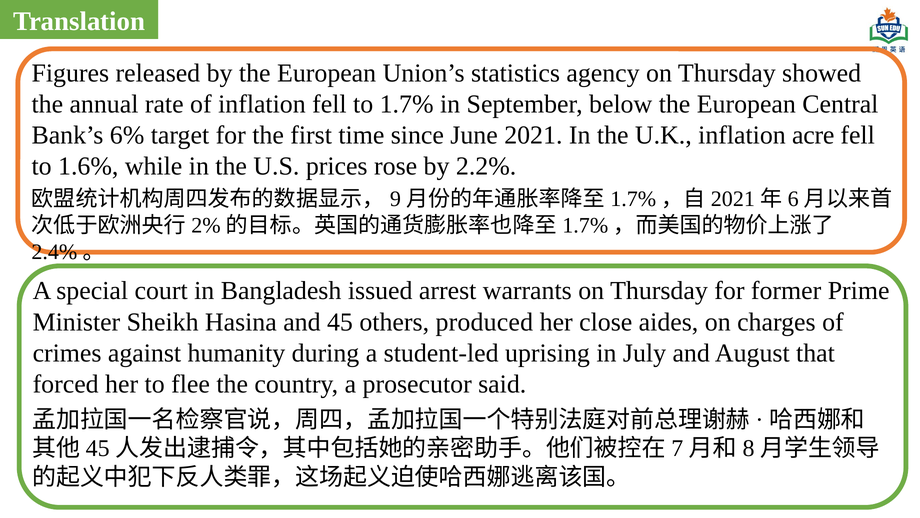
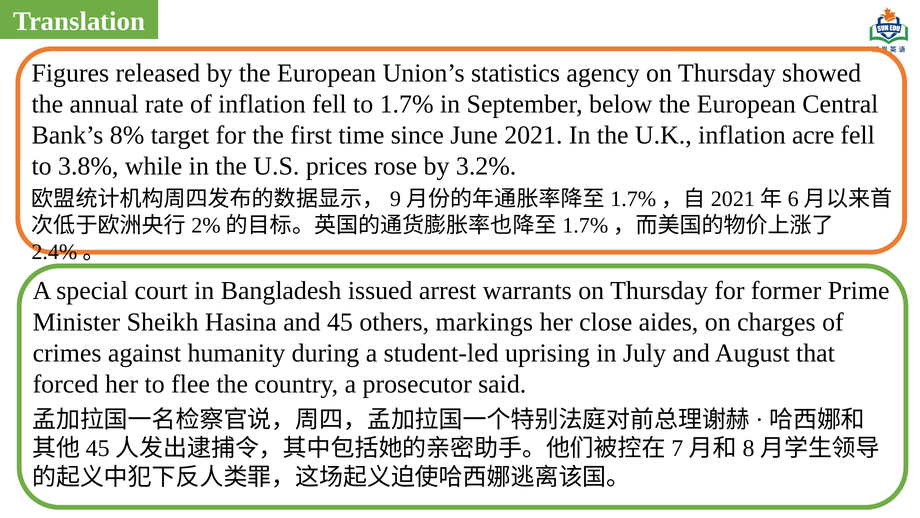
6%: 6% -> 8% (127, 135)
1.6%: 1.6% -> 3.8% (88, 166)
2.2%: 2.2% -> 3.2% (486, 166)
produced: produced -> markings (484, 322)
